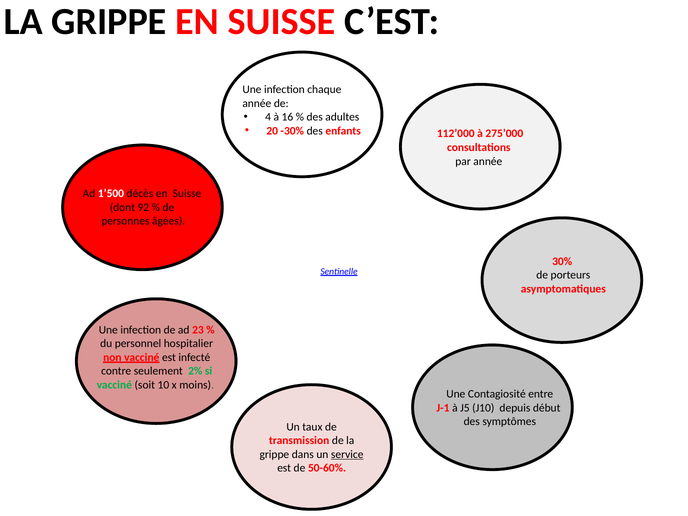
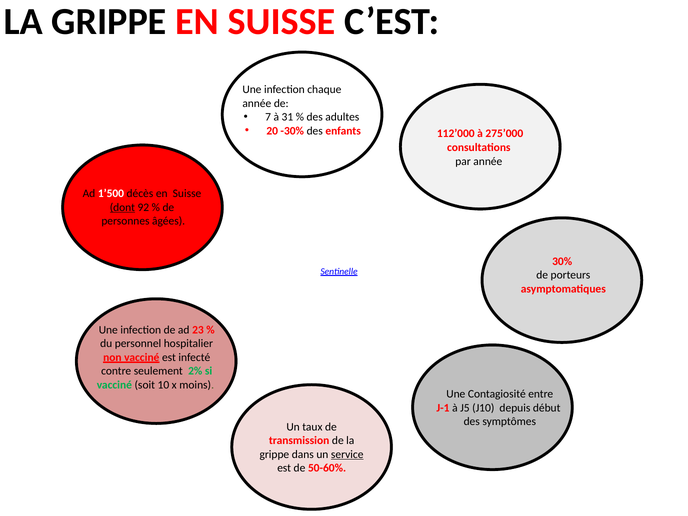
4: 4 -> 7 (268, 117)
16: 16 -> 31 (287, 117)
dont underline: none -> present (122, 207)
